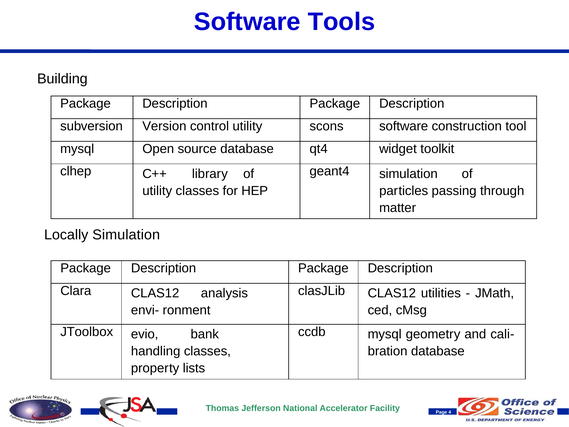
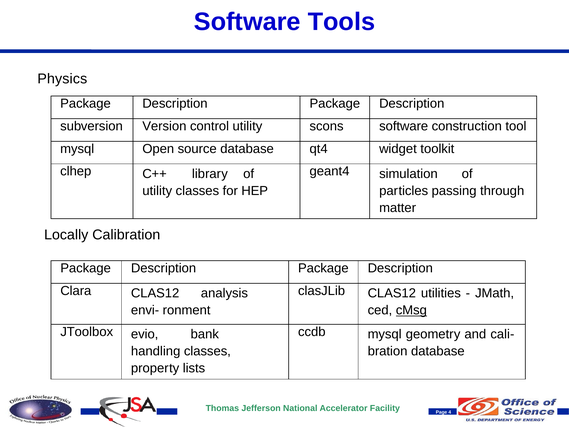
Building: Building -> Physics (62, 79)
Locally Simulation: Simulation -> Calibration (126, 235)
cMsg underline: none -> present (411, 310)
